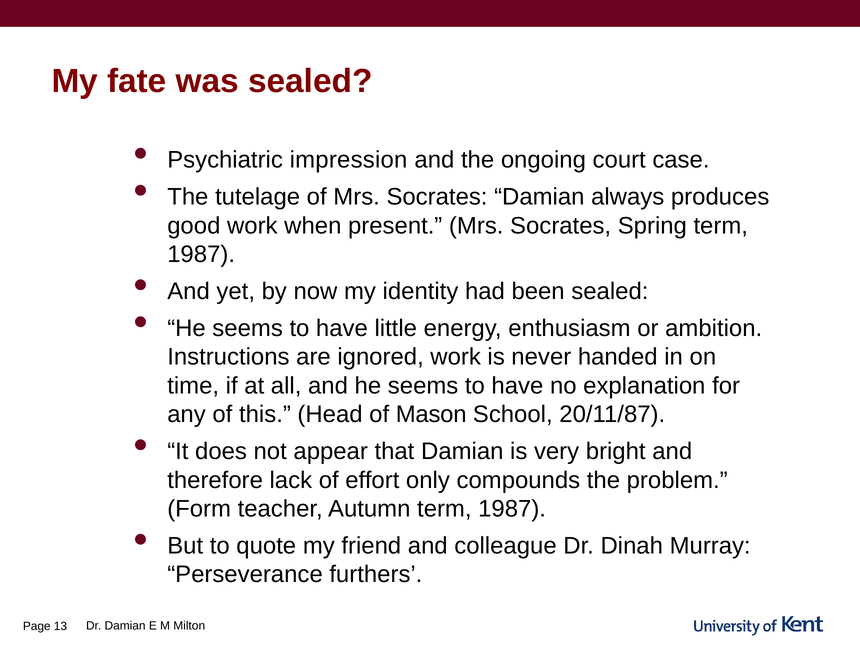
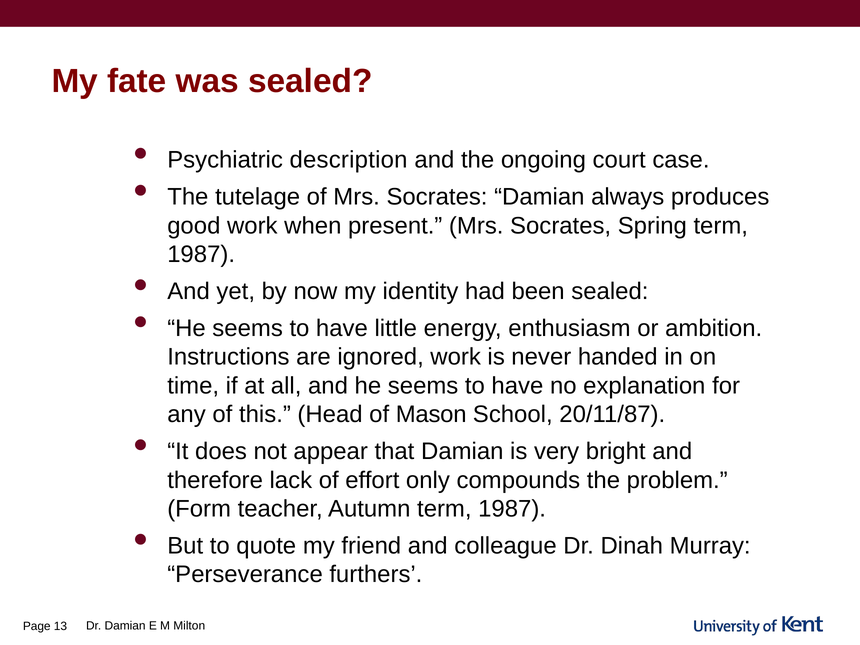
impression: impression -> description (349, 160)
